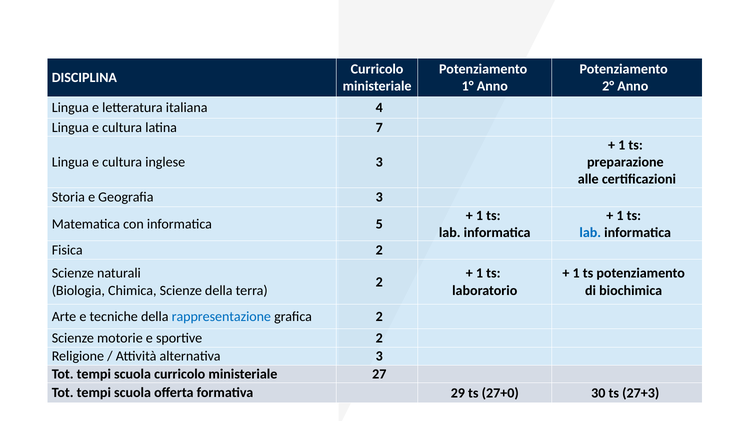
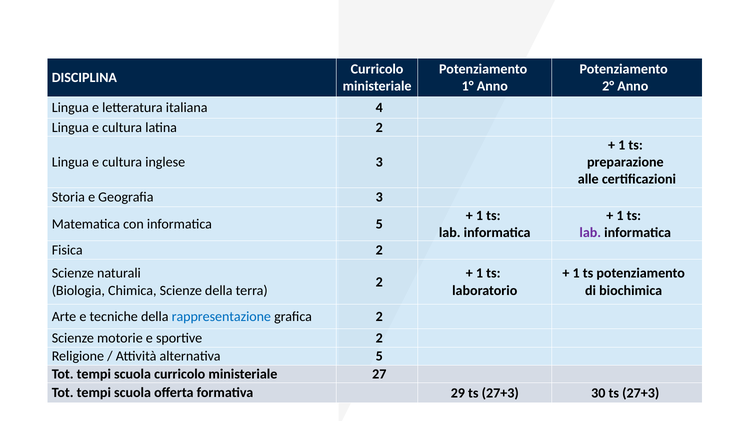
latina 7: 7 -> 2 (379, 128)
lab colour: blue -> purple (590, 233)
alternativa 3: 3 -> 5 (379, 357)
29 ts 27+0: 27+0 -> 27+3 (500, 393)
